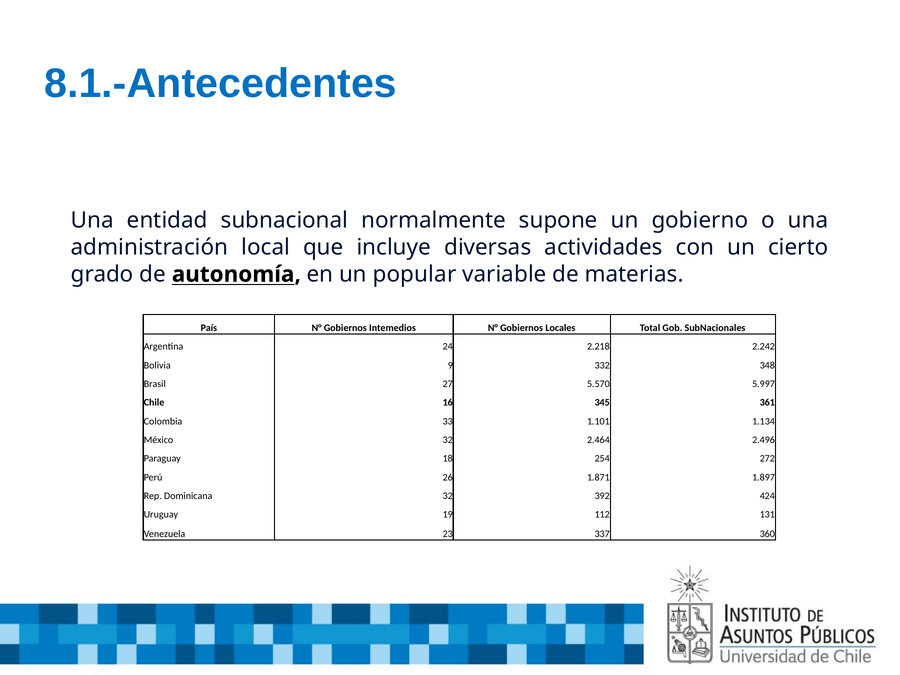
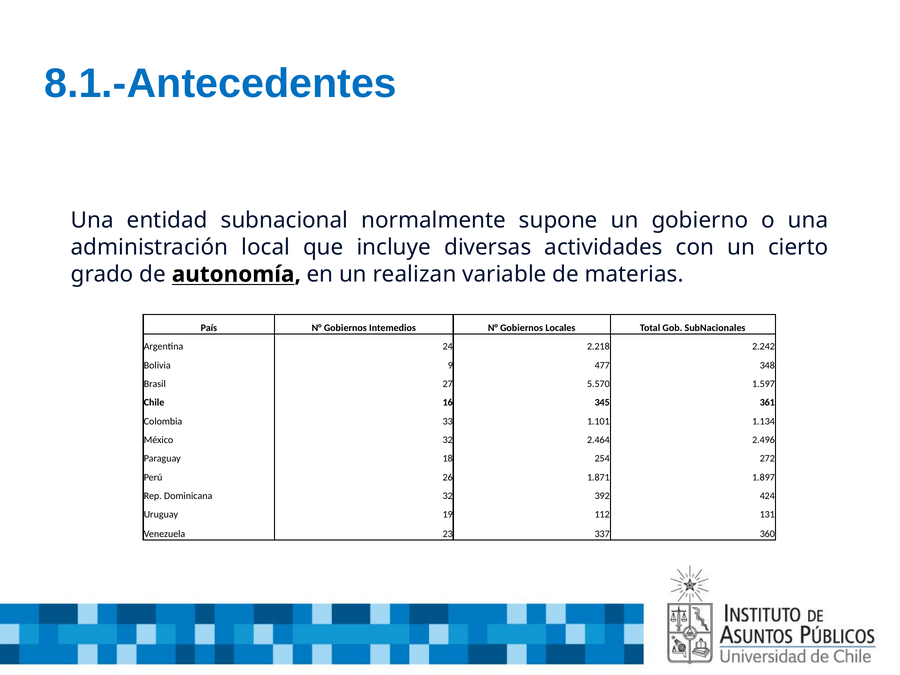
popular: popular -> realizan (415, 274)
332: 332 -> 477 (602, 365)
5.997: 5.997 -> 1.597 (764, 384)
